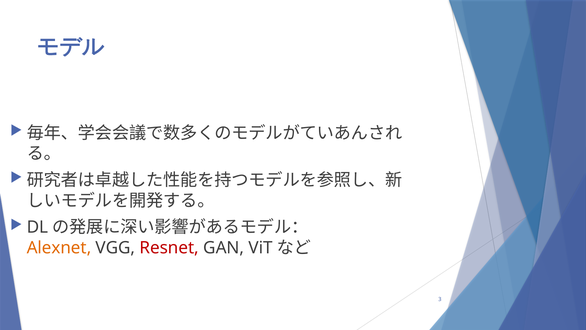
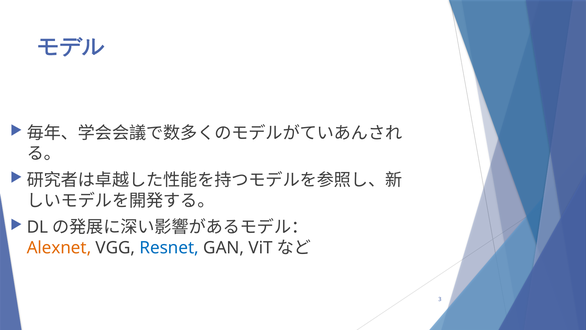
Resnet colour: red -> blue (169, 248)
